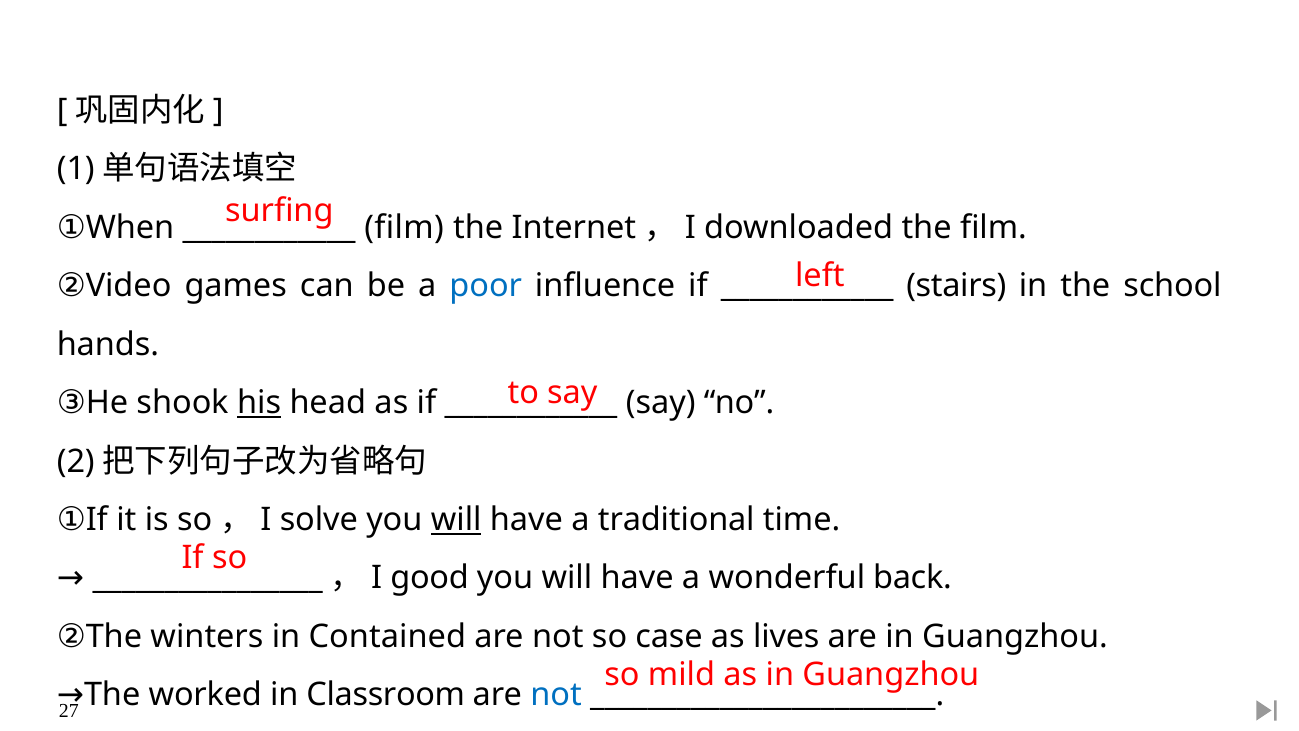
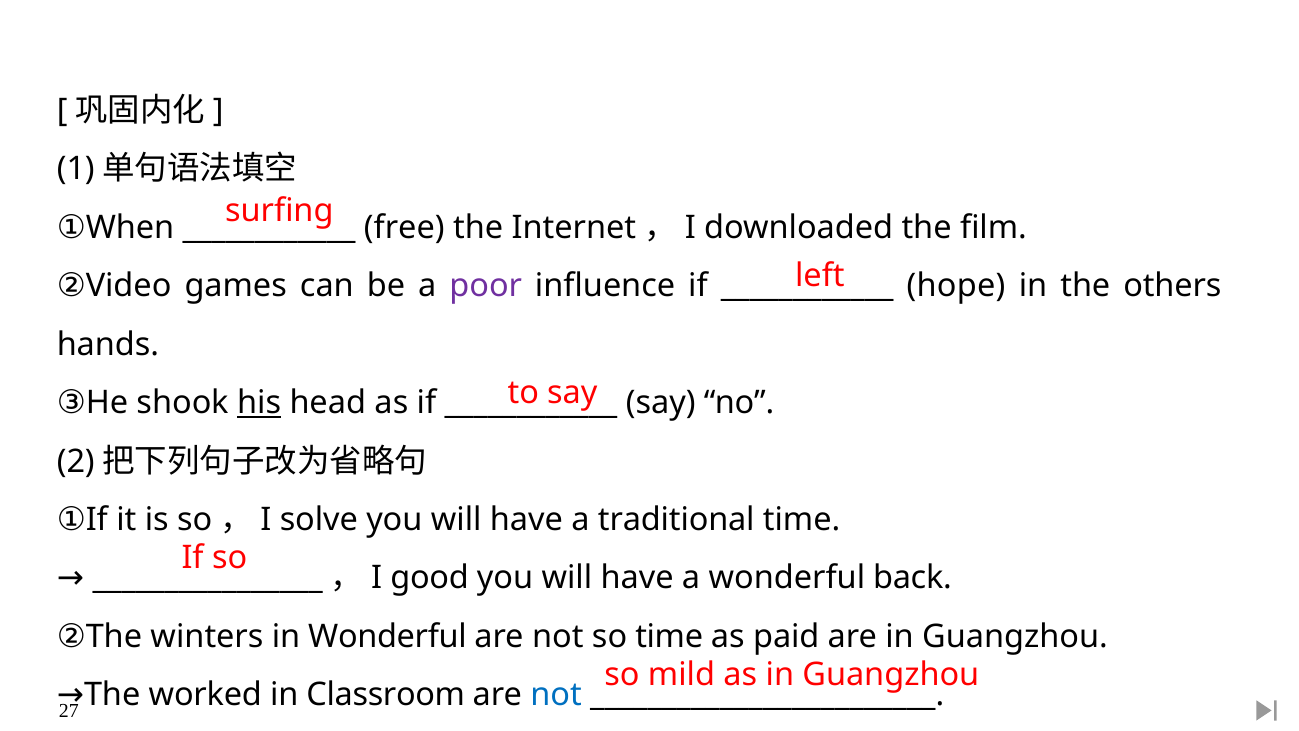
film: film -> free (404, 227)
poor colour: blue -> purple (486, 286)
stairs: stairs -> hope (956, 286)
school: school -> others (1172, 286)
will underline: present -> none (456, 520)
in Contained: Contained -> Wonderful (387, 636)
so case: case -> time (669, 636)
lives: lives -> paid (786, 636)
